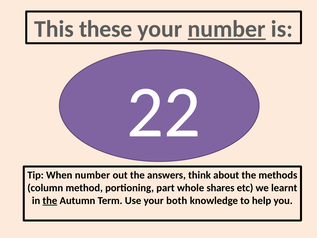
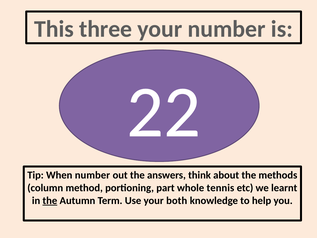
these: these -> three (106, 29)
number underline: present -> none (227, 29)
shares: shares -> tennis (220, 188)
